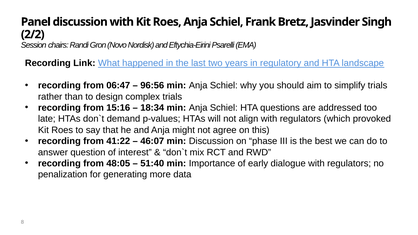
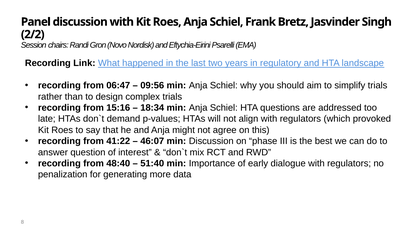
96:56: 96:56 -> 09:56 (152, 86)
48:05: 48:05 -> 48:40 (118, 164)
